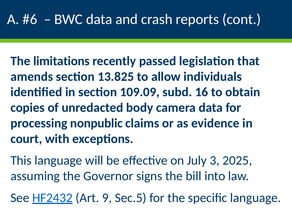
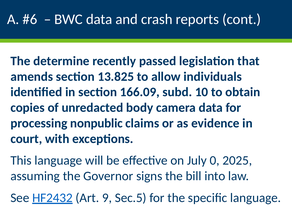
limitations: limitations -> determine (61, 61)
109.09: 109.09 -> 166.09 (140, 92)
16: 16 -> 10 (202, 92)
3: 3 -> 0 (215, 161)
